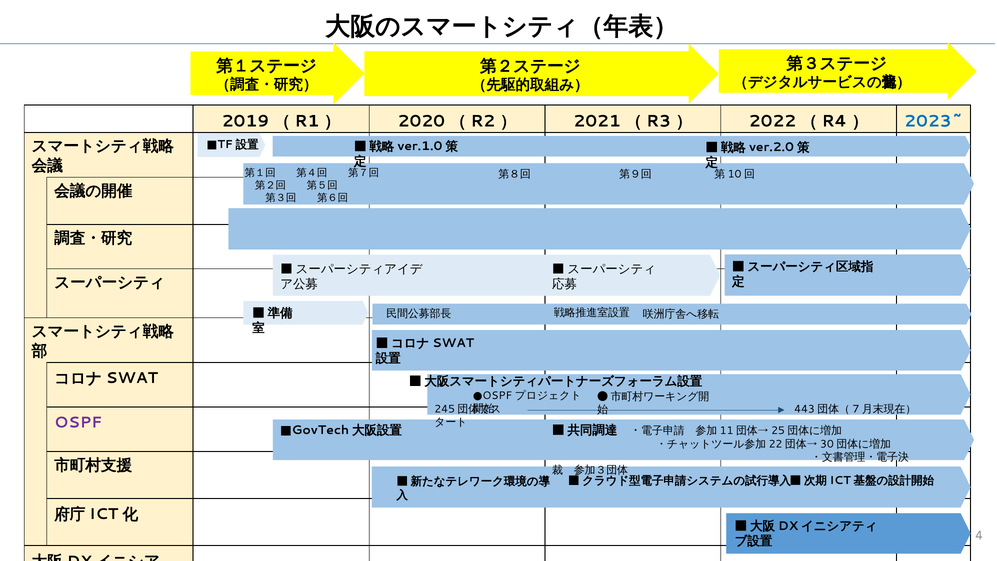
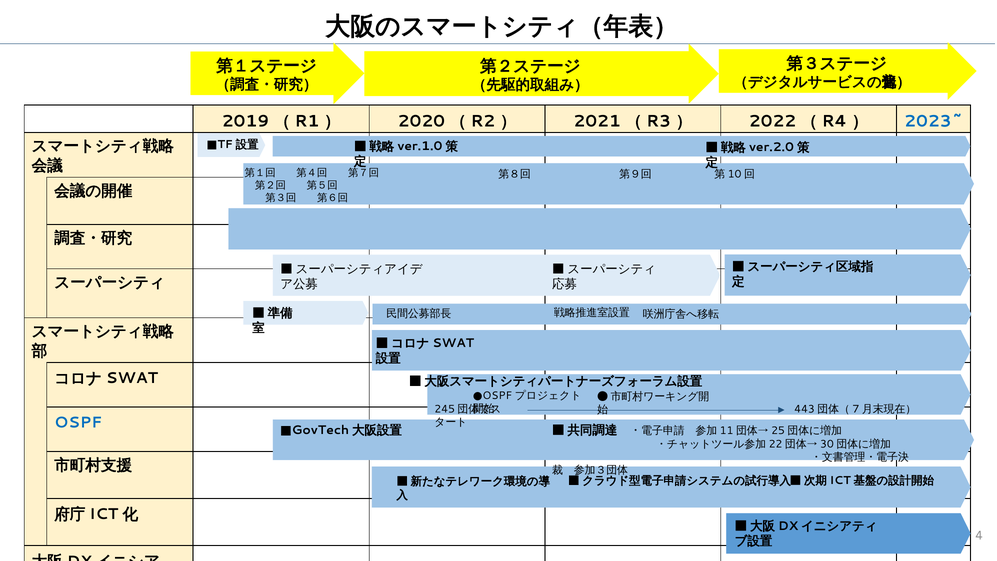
OSPF colour: purple -> blue (78, 423)
